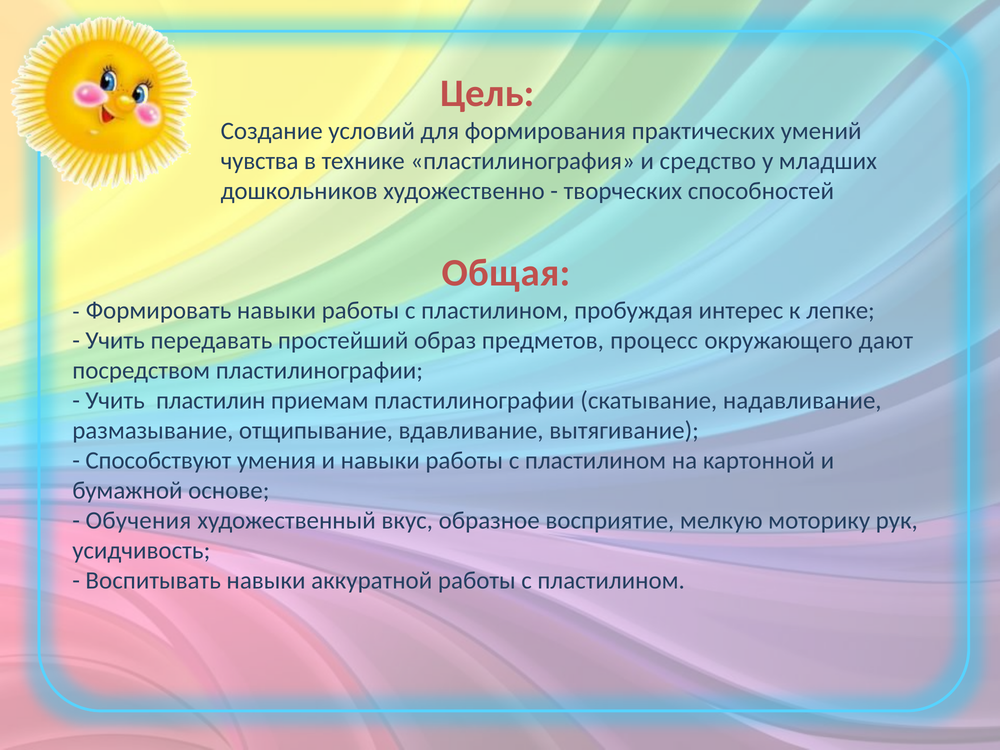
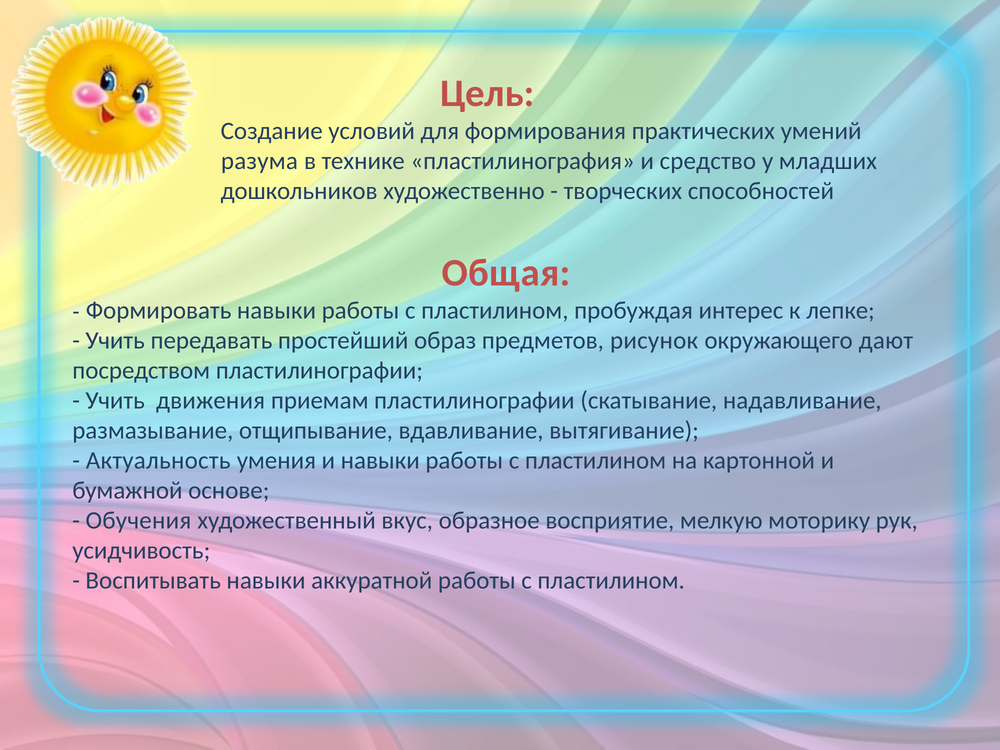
чувства: чувства -> разума (259, 161)
процесс: процесс -> рисунок (654, 341)
пластилин: пластилин -> движения (211, 401)
Способствуют: Способствуют -> Актуальность (158, 461)
